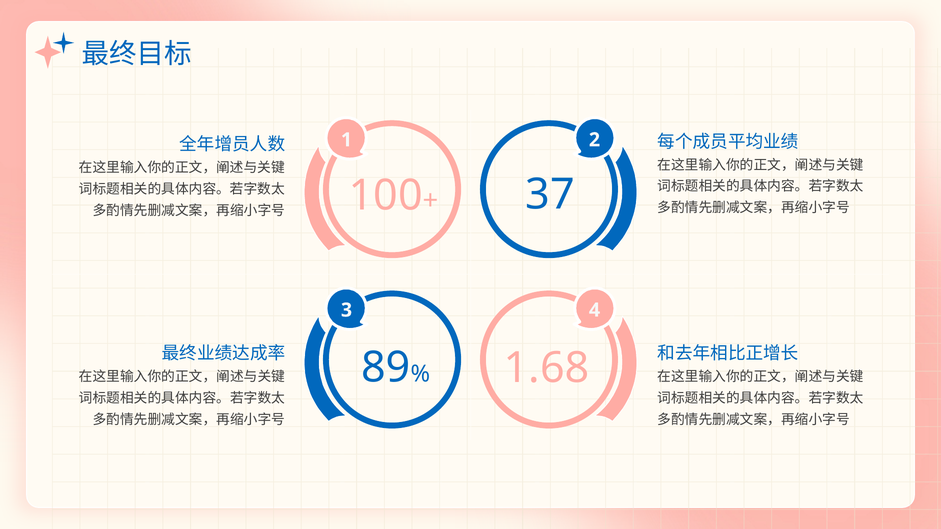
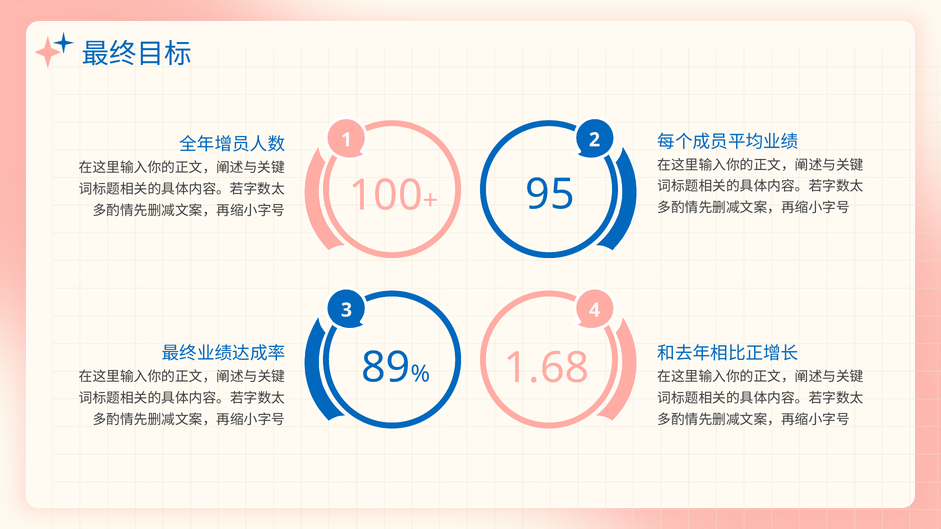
37: 37 -> 95 (550, 195)
